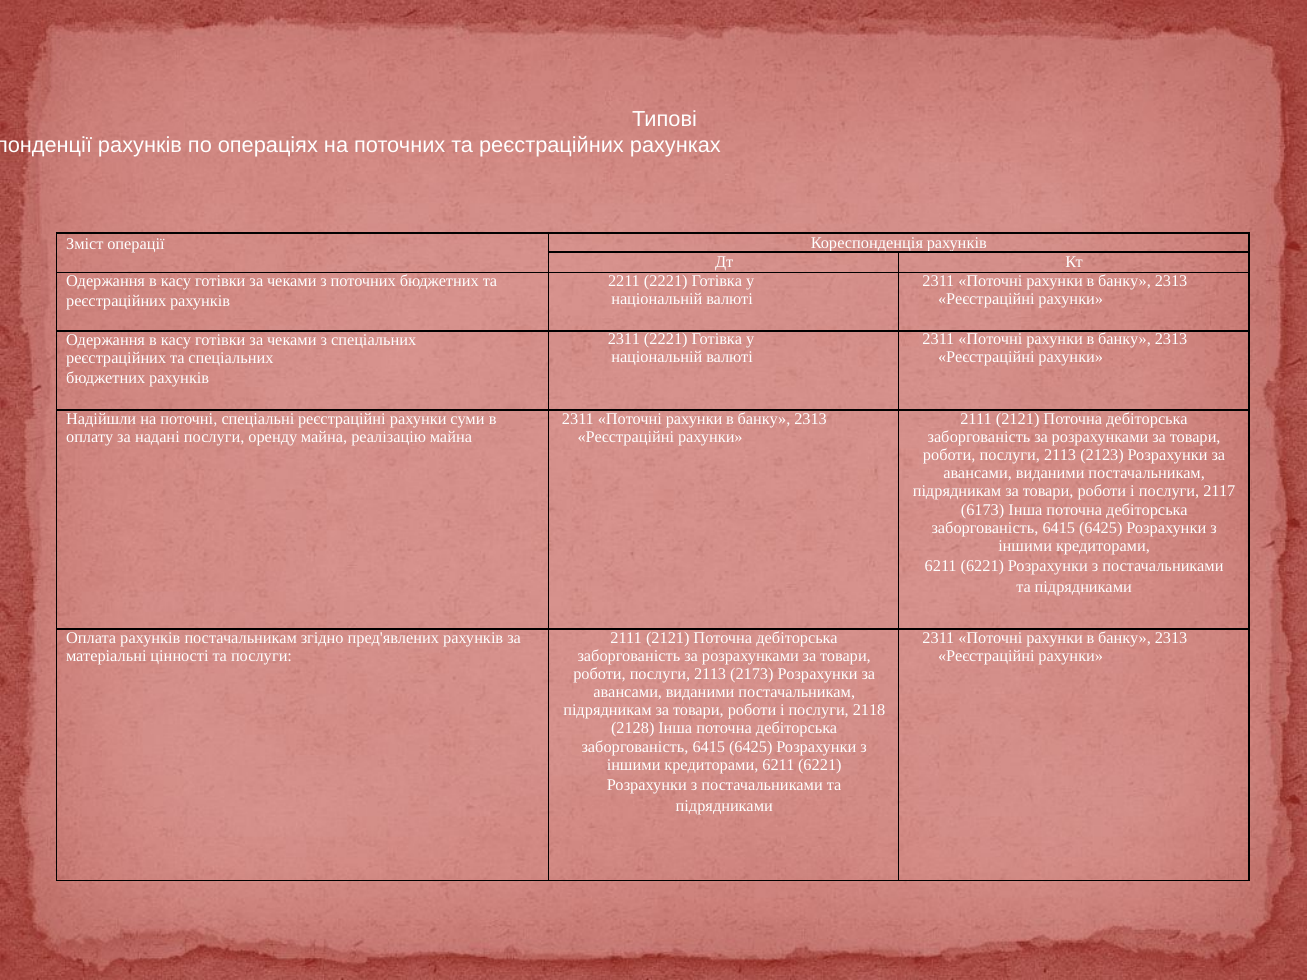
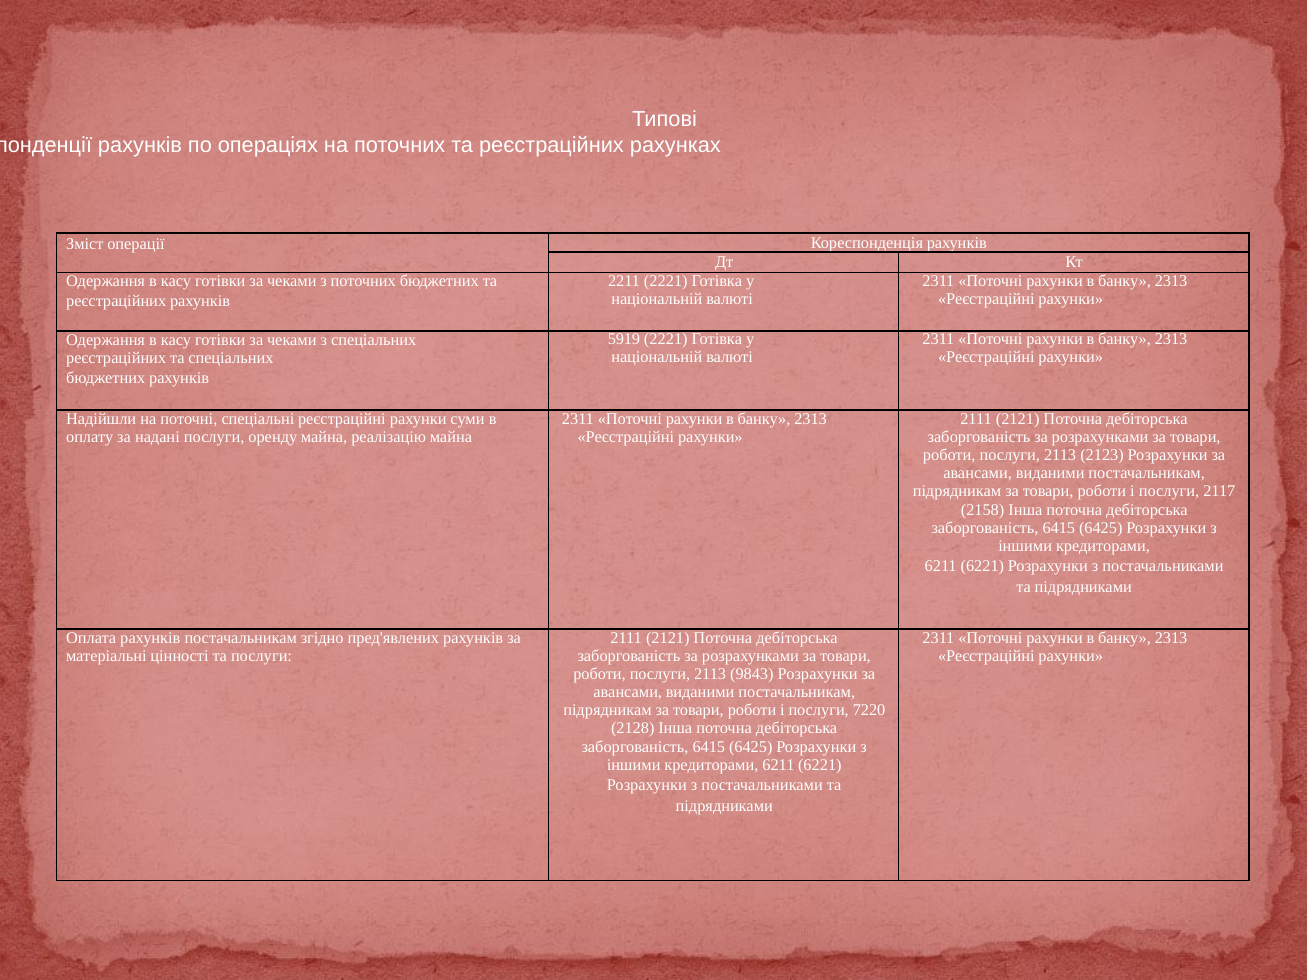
2311: 2311 -> 5919 (624, 340)
6173: 6173 -> 2158 (983, 510)
2173: 2173 -> 9843 (752, 674)
2118: 2118 -> 7220 (869, 711)
